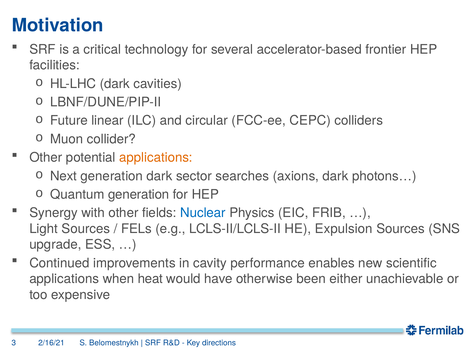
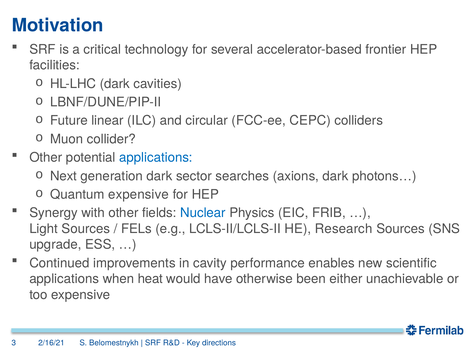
applications colour: orange -> blue (156, 158)
Quantum generation: generation -> expensive (139, 195)
Expulsion: Expulsion -> Research (344, 229)
